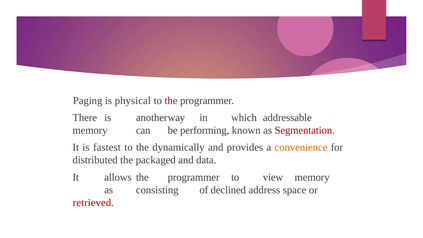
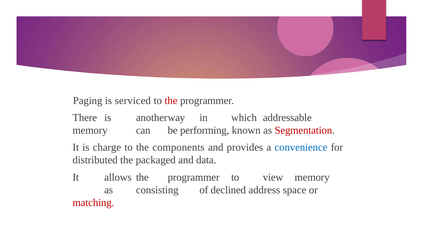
physical: physical -> serviced (133, 101)
fastest: fastest -> charge (107, 147)
dynamically: dynamically -> components (178, 147)
convenience colour: orange -> blue (301, 147)
retrieved: retrieved -> matching (93, 203)
